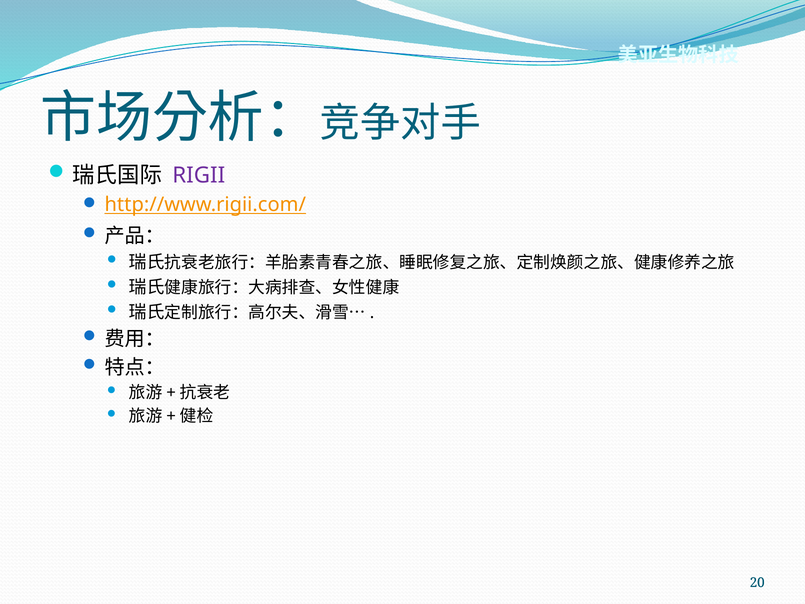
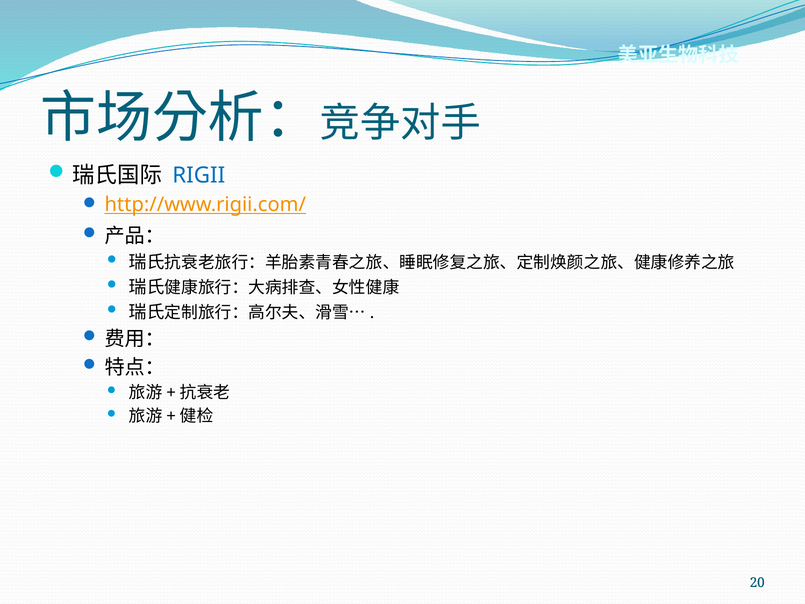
RIGII colour: purple -> blue (199, 175)
